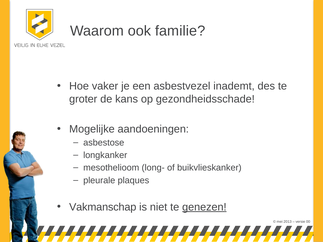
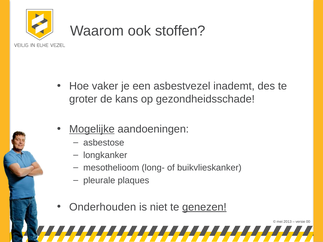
familie: familie -> stoffen (180, 31)
Mogelijke underline: none -> present (92, 129)
Vakmanschap: Vakmanschap -> Onderhouden (103, 207)
